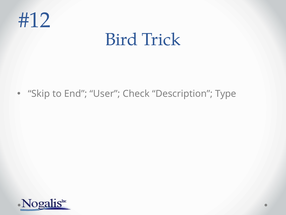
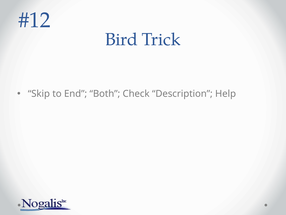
User: User -> Both (105, 94)
Type: Type -> Help (226, 94)
